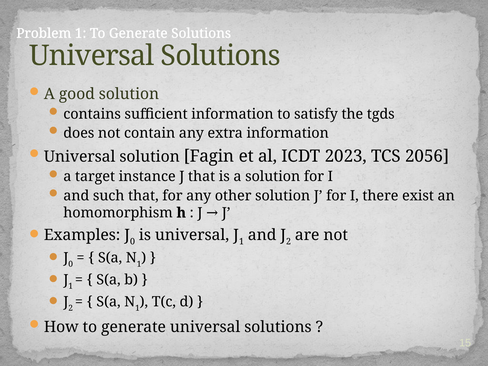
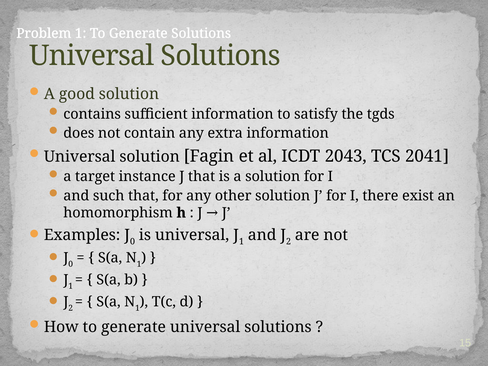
2023: 2023 -> 2043 (346, 156)
2056: 2056 -> 2041 (427, 156)
